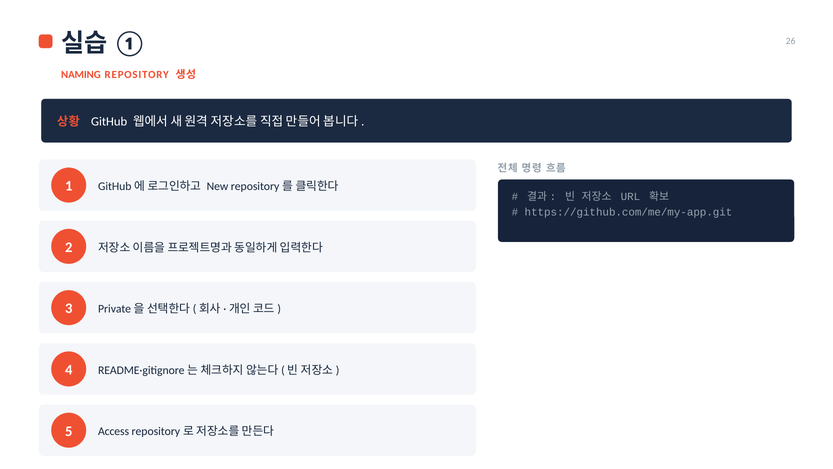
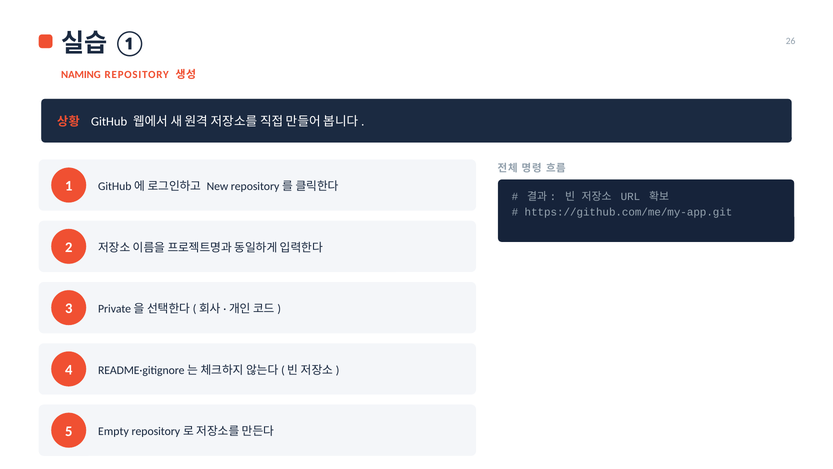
Access: Access -> Empty (113, 431)
